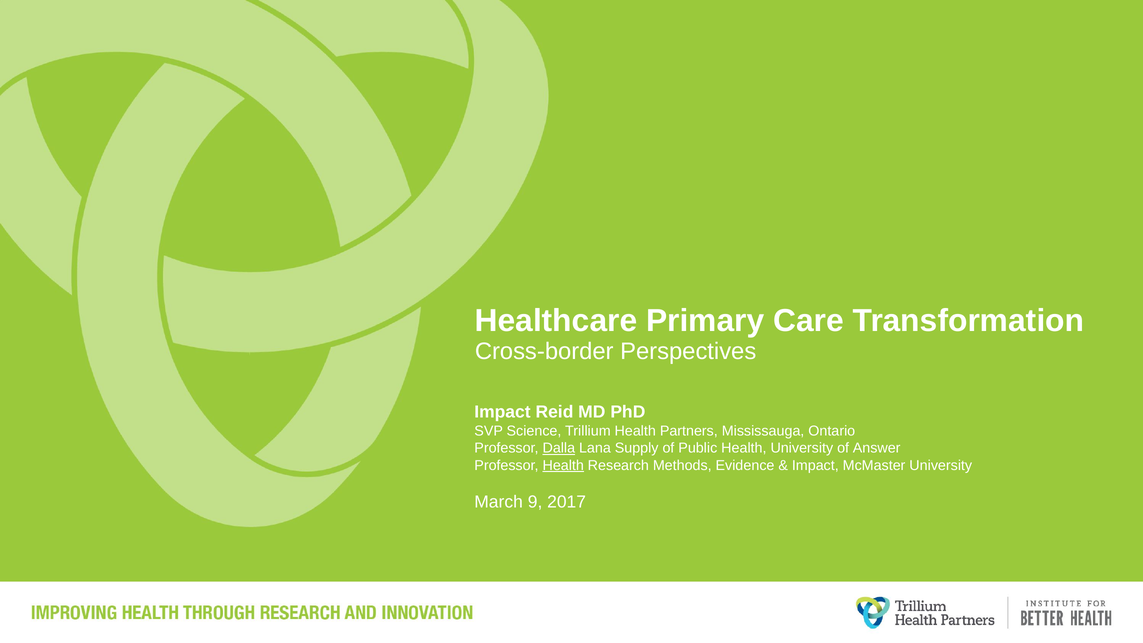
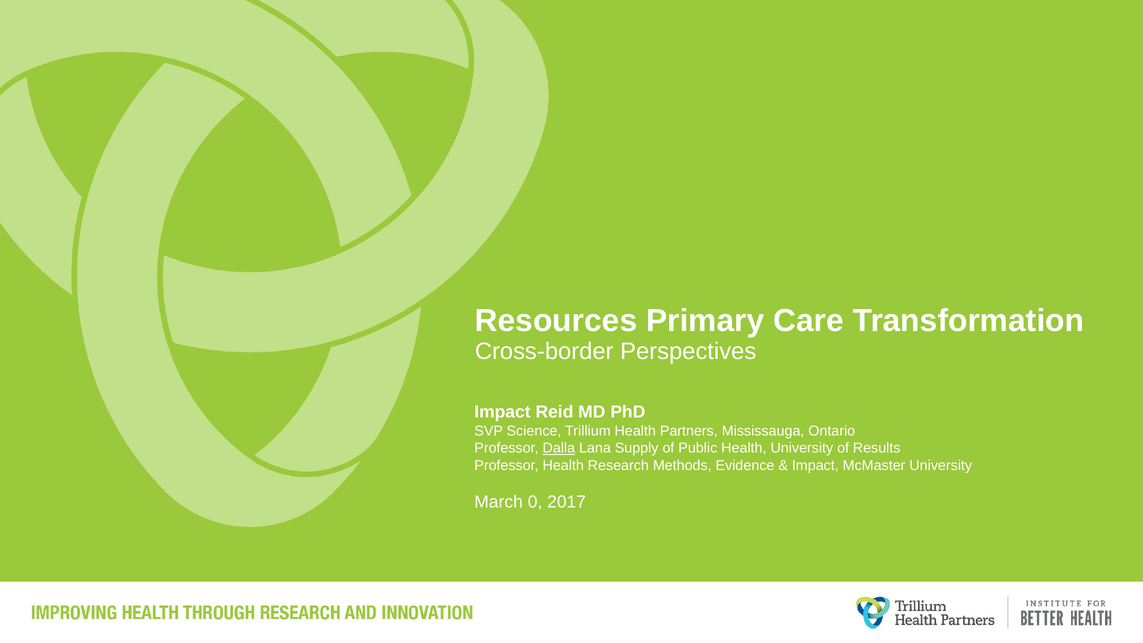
Healthcare: Healthcare -> Resources (556, 321)
Answer: Answer -> Results (877, 448)
Health underline: present -> none (563, 465)
9: 9 -> 0 (535, 502)
